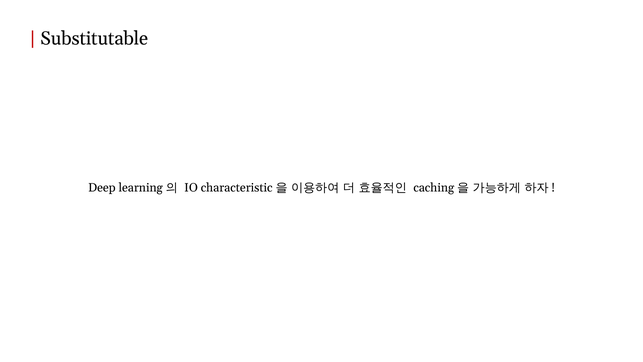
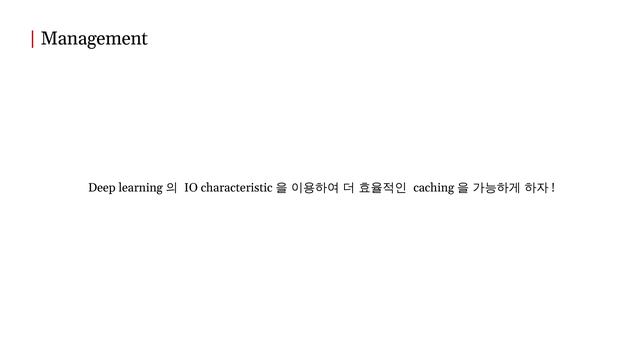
Substitutable: Substitutable -> Management (94, 38)
